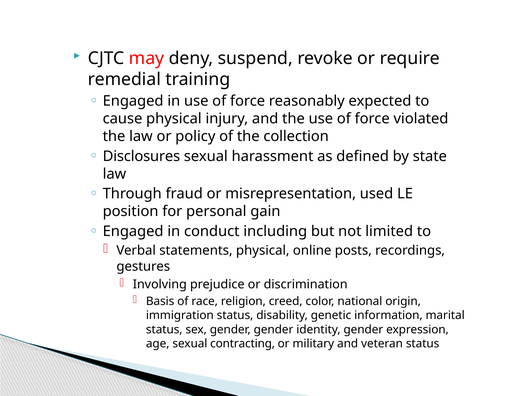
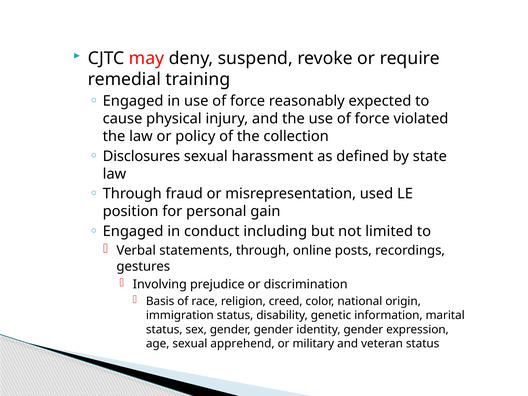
statements physical: physical -> through (263, 251)
contracting: contracting -> apprehend (242, 344)
